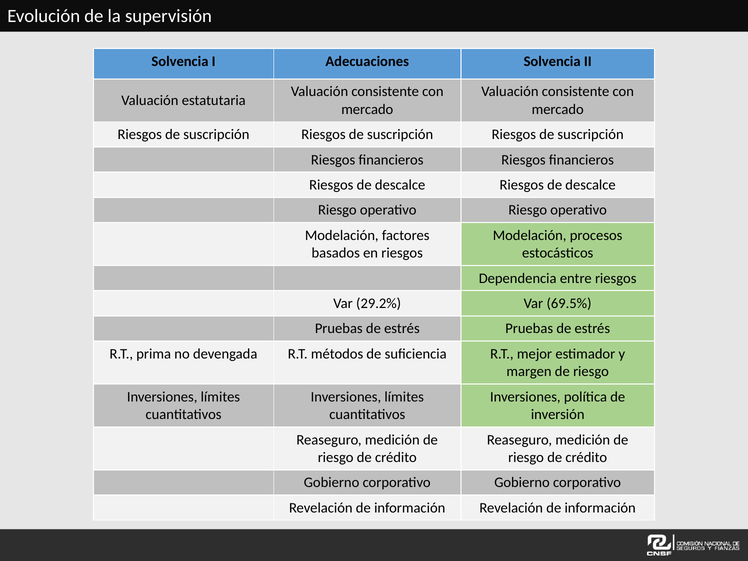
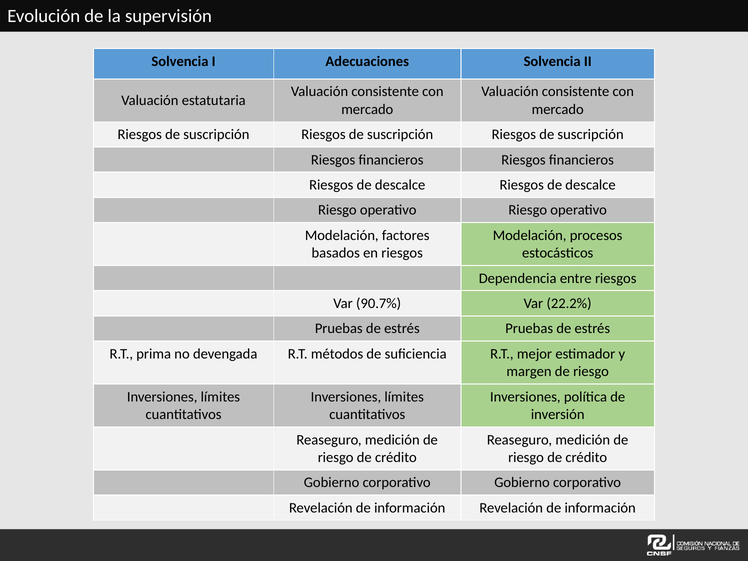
29.2%: 29.2% -> 90.7% (379, 303)
69.5%: 69.5% -> 22.2% (569, 303)
